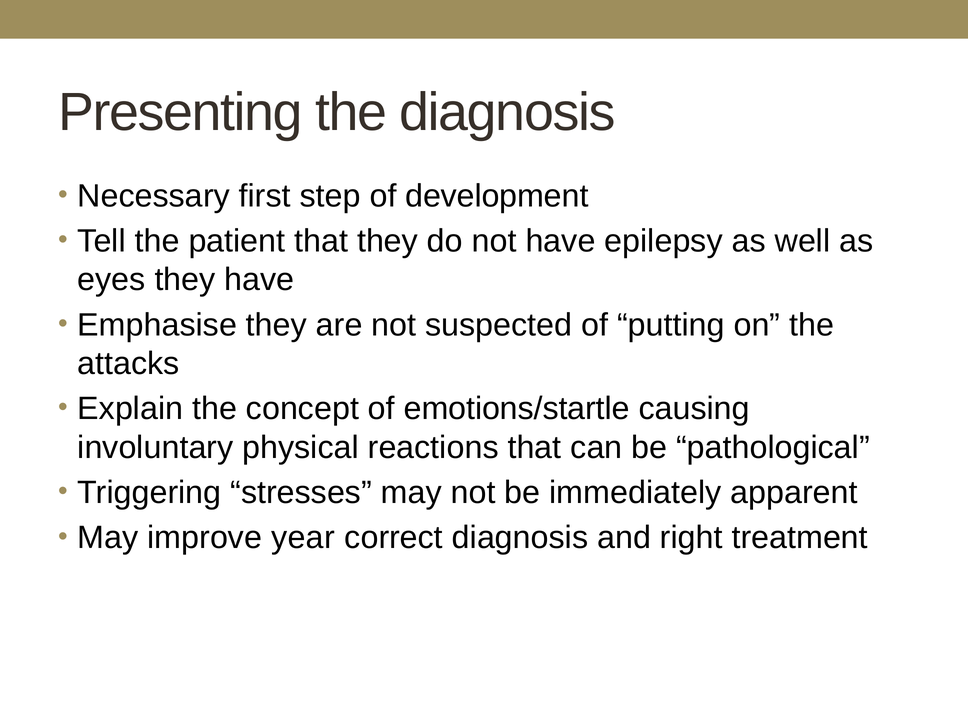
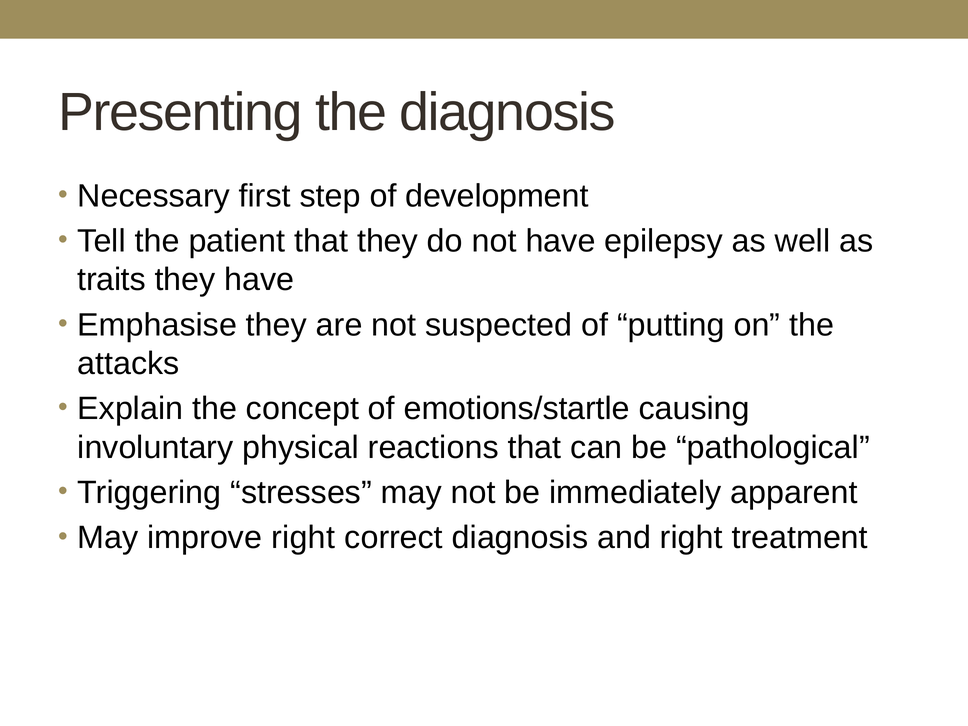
eyes: eyes -> traits (112, 280)
improve year: year -> right (303, 538)
